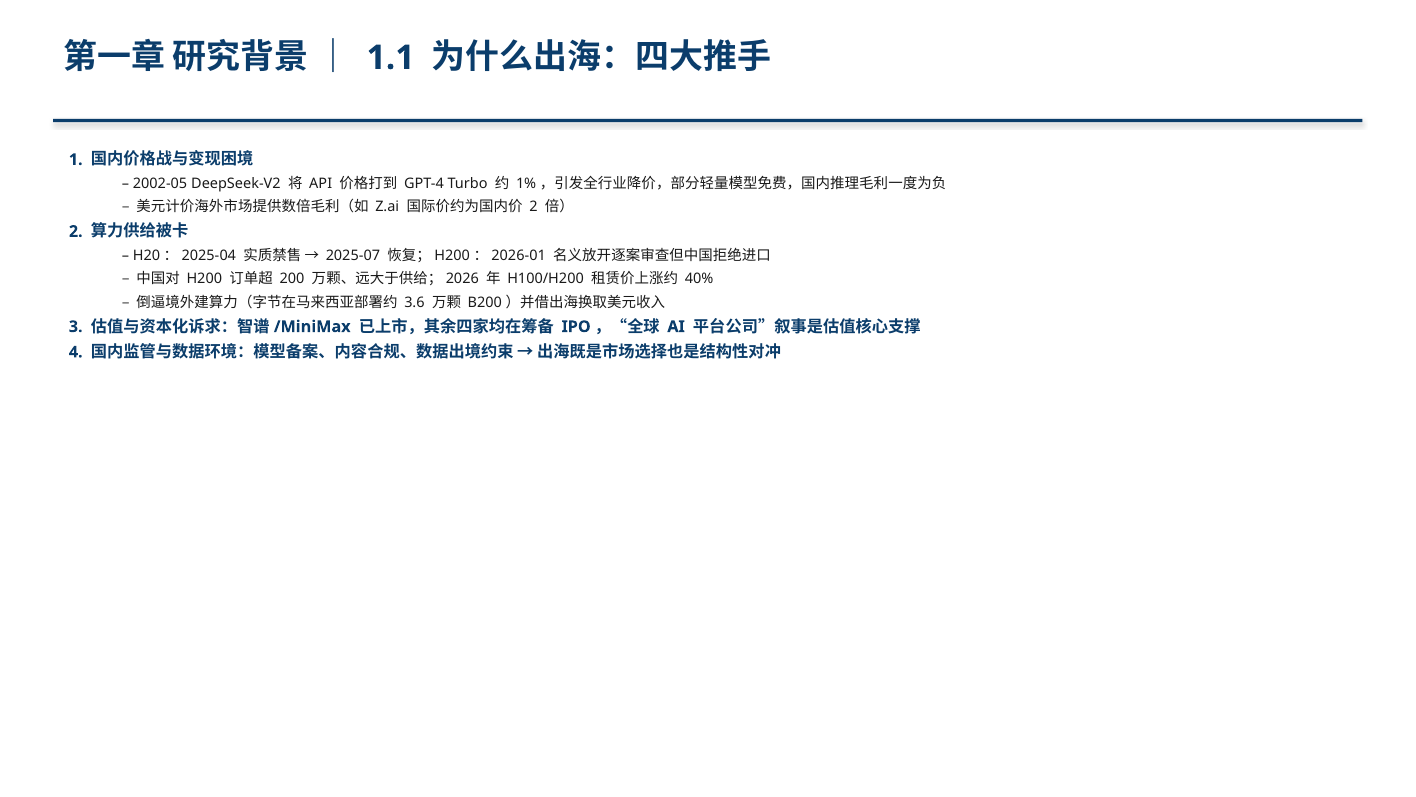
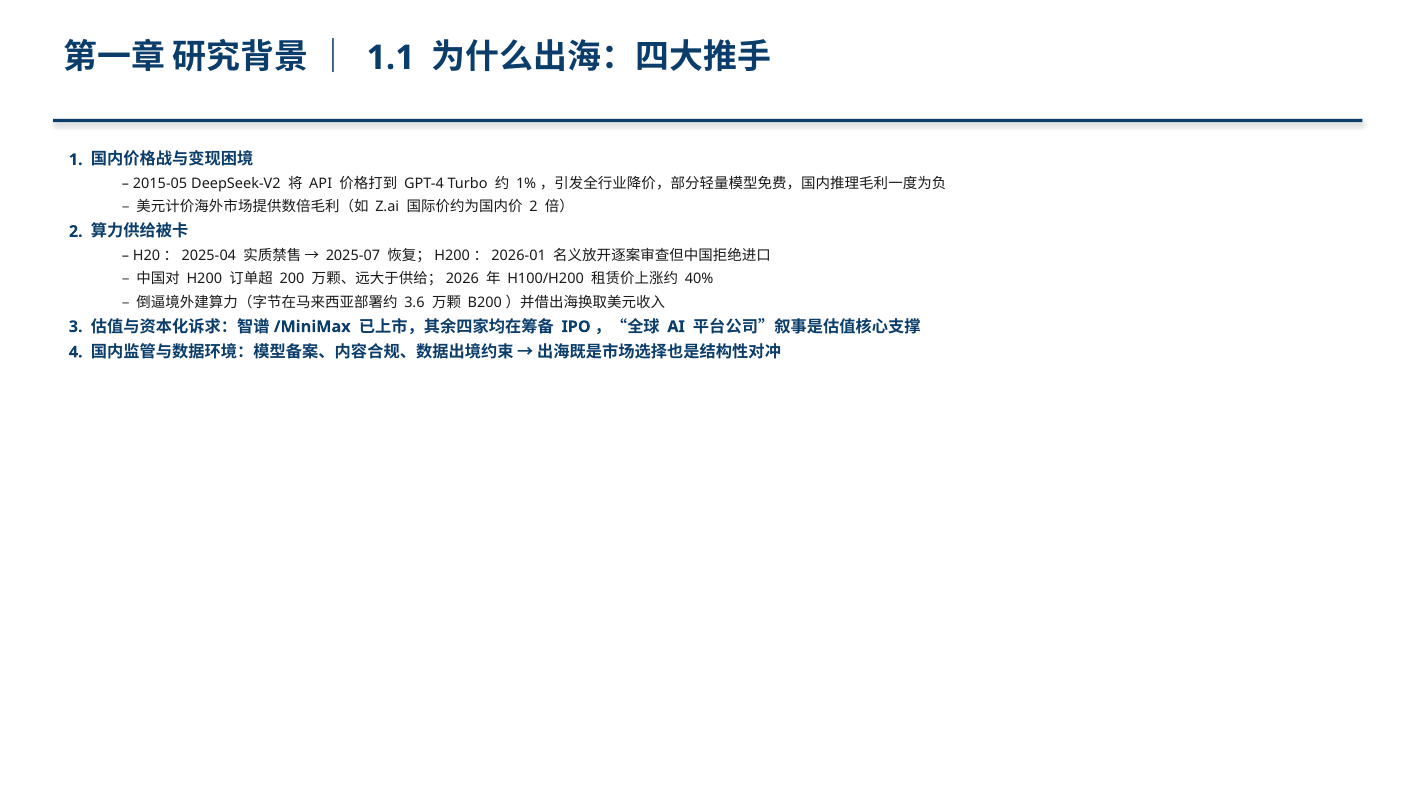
2002-05: 2002-05 -> 2015-05 (160, 184)
